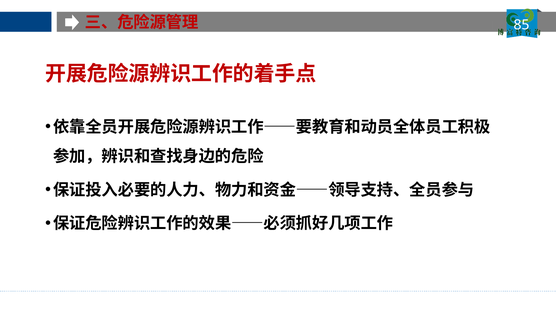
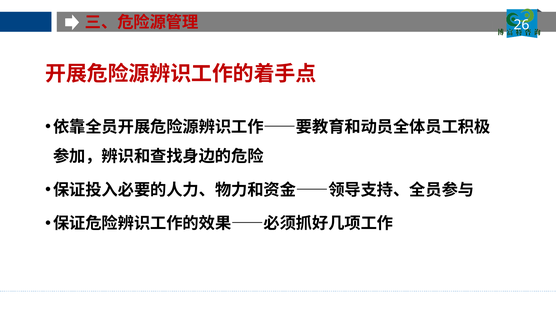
85: 85 -> 26 (521, 25)
